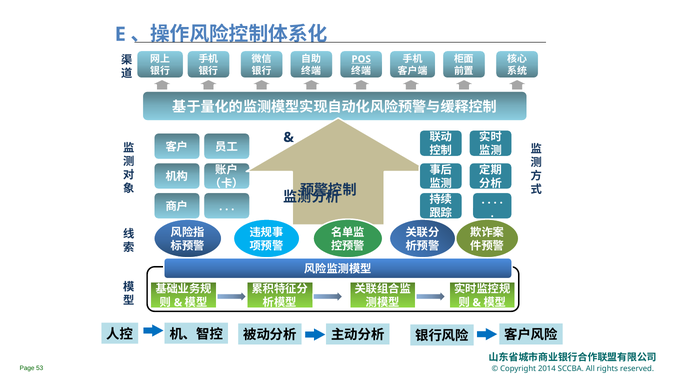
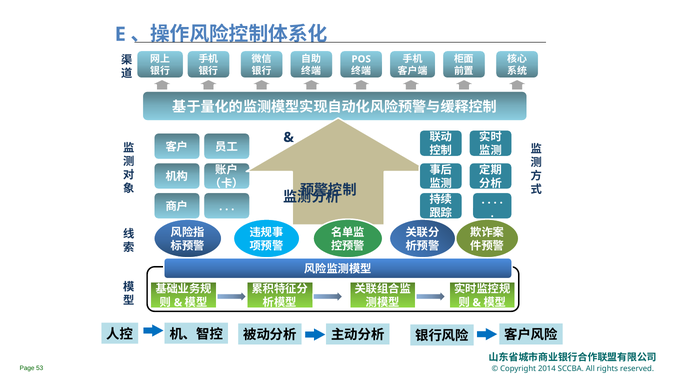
POS underline: present -> none (361, 59)
